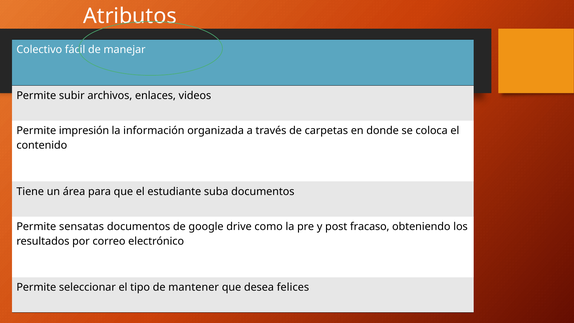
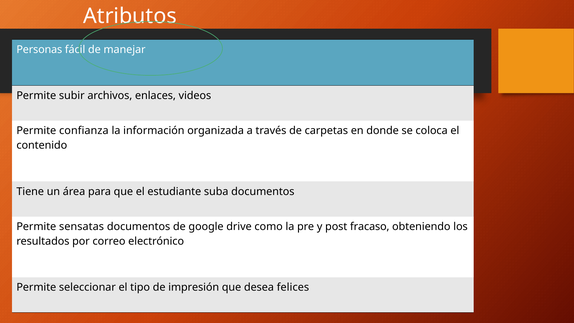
Colectivo: Colectivo -> Personas (39, 50)
impresión: impresión -> confianza (84, 131)
mantener: mantener -> impresión (194, 287)
